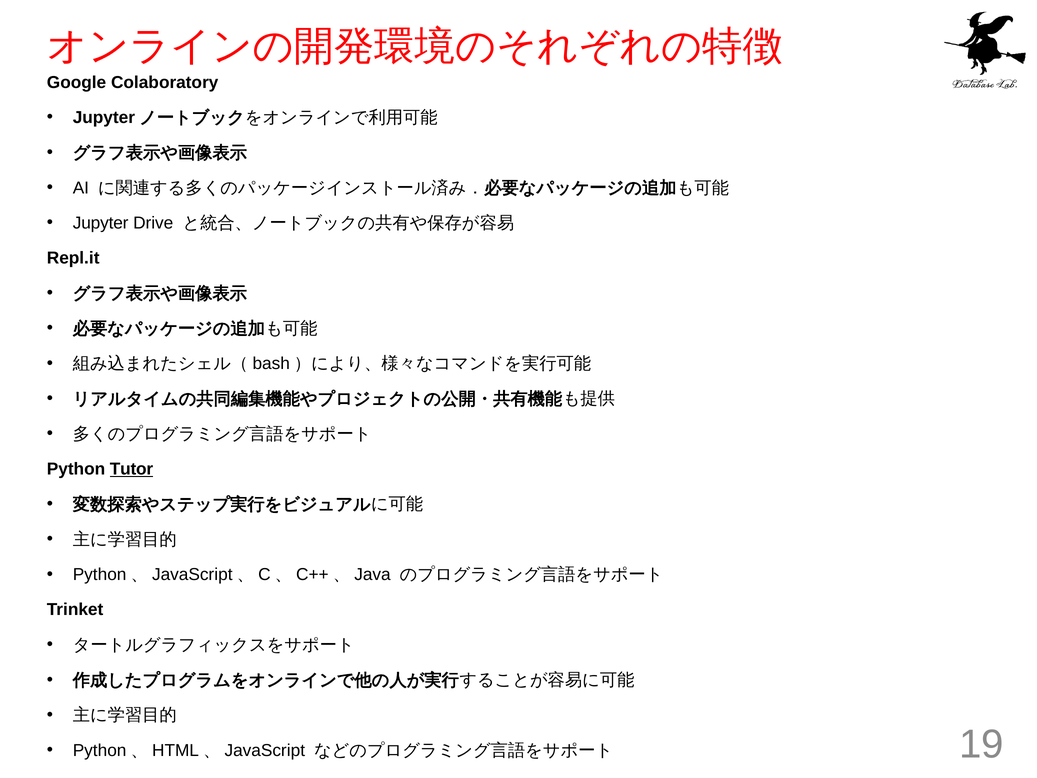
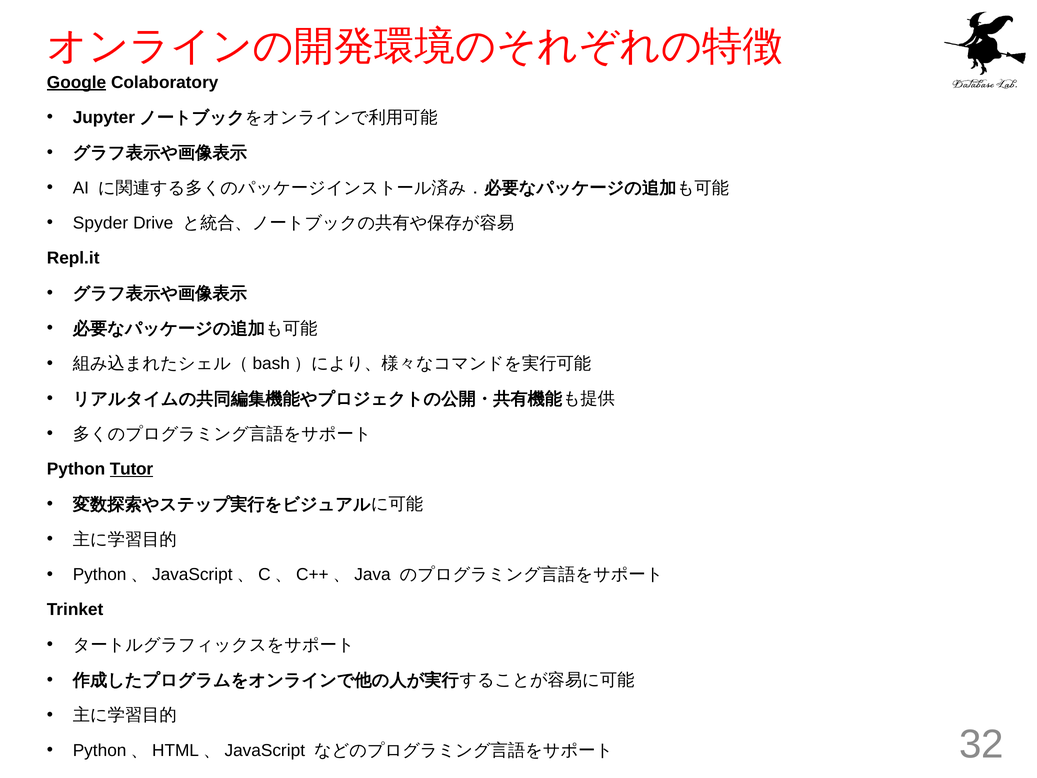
Google underline: none -> present (77, 82)
Jupyter: Jupyter -> Spyder (100, 223)
19: 19 -> 32 (981, 744)
